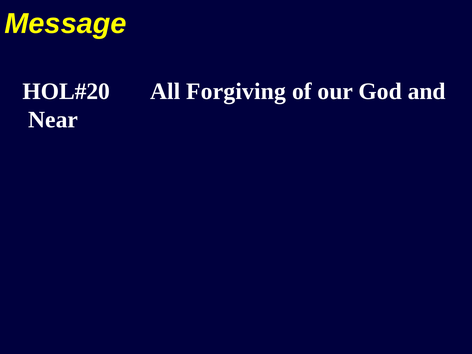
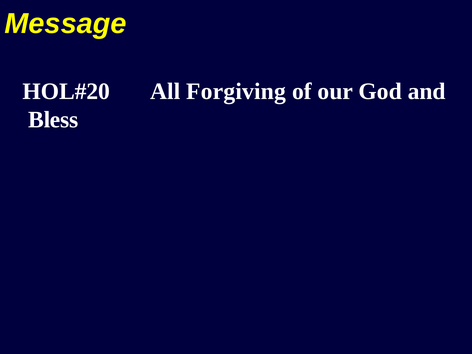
Near: Near -> Bless (53, 120)
